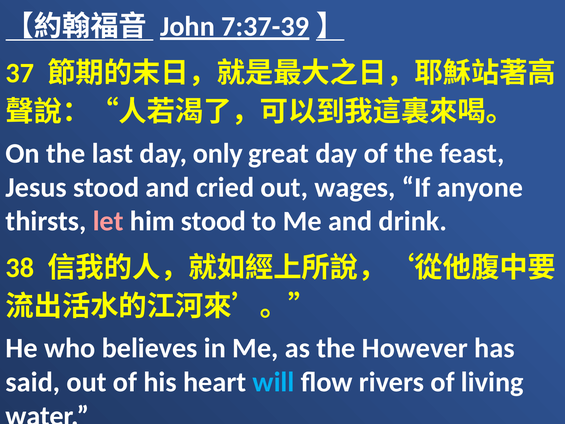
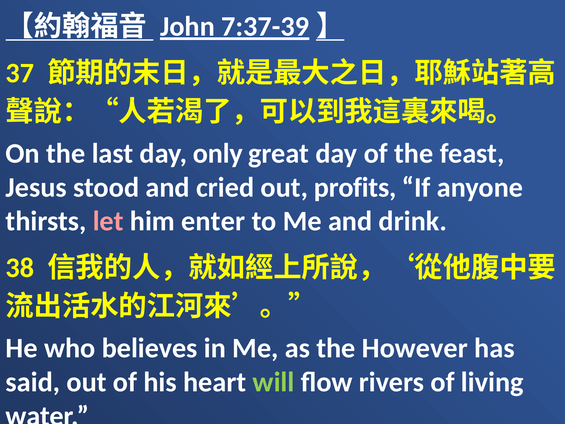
wages: wages -> profits (355, 187)
him stood: stood -> enter (213, 221)
will colour: light blue -> light green (274, 382)
